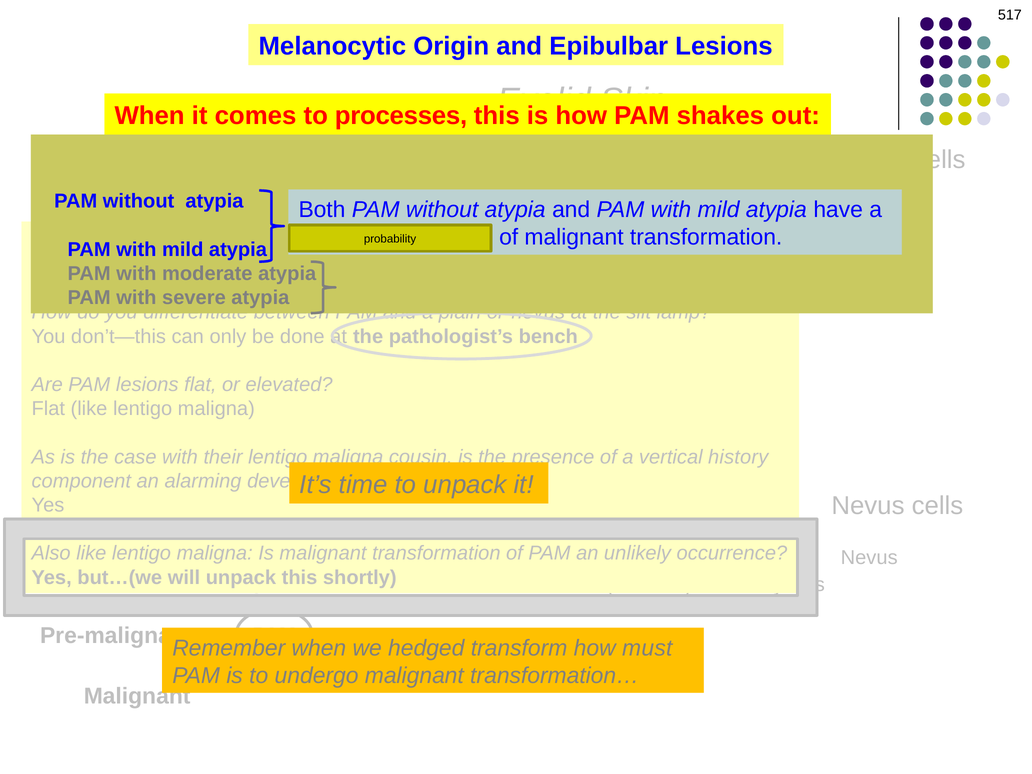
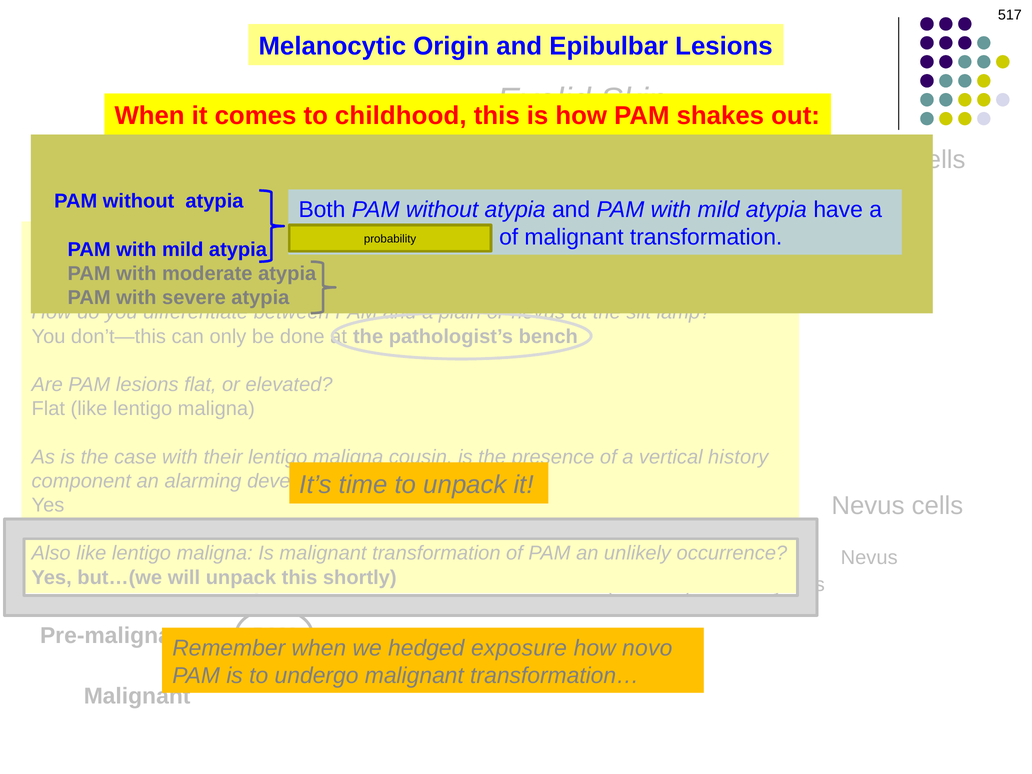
processes: processes -> childhood (401, 116)
transform: transform -> exposure (519, 648)
must: must -> novo (647, 648)
